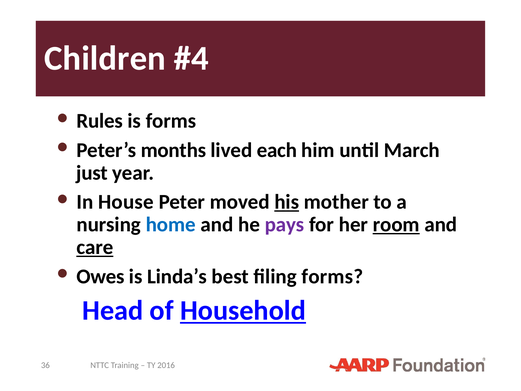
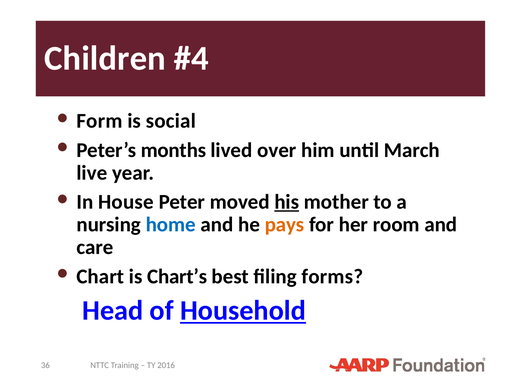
Rules: Rules -> Form (99, 121)
is forms: forms -> social (171, 121)
each: each -> over (277, 150)
just: just -> live (92, 173)
pays colour: purple -> orange (285, 225)
room underline: present -> none (396, 225)
care underline: present -> none (95, 247)
Owes: Owes -> Chart (100, 276)
Linda’s: Linda’s -> Chart’s (177, 276)
